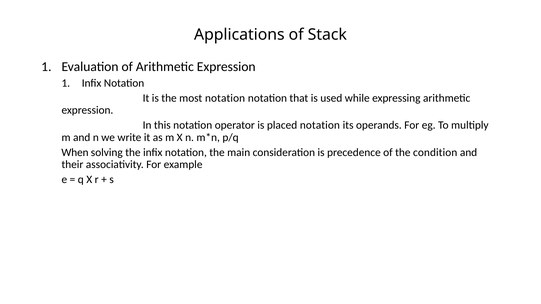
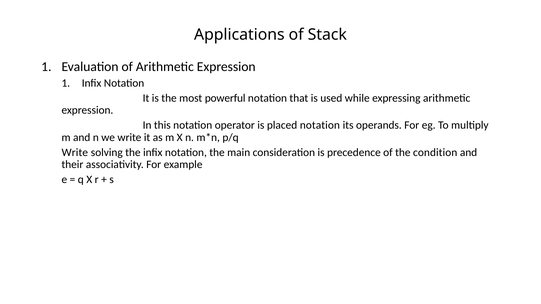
most notation: notation -> powerful (225, 98)
When: When -> Write (75, 152)
